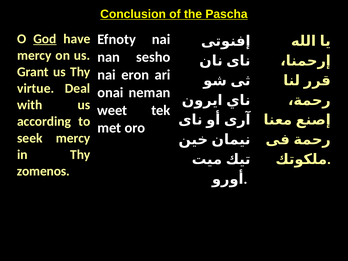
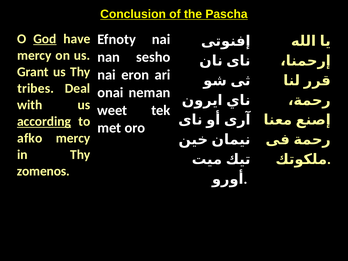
virtue: virtue -> tribes (36, 88)
according underline: none -> present (44, 121)
seek: seek -> afko (30, 138)
